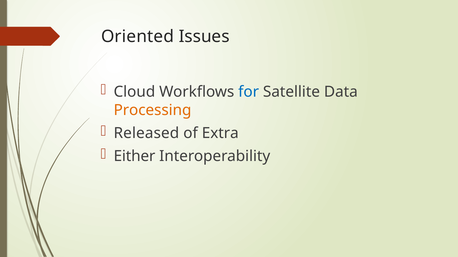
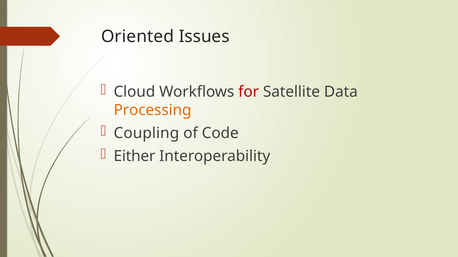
for colour: blue -> red (249, 92)
Released: Released -> Coupling (146, 134)
Extra: Extra -> Code (220, 134)
